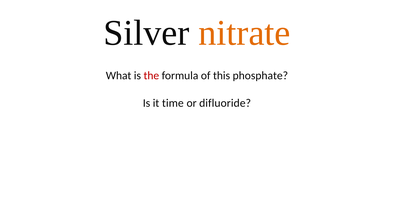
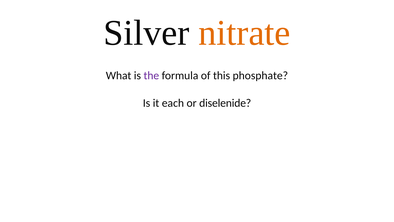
the colour: red -> purple (151, 75)
time: time -> each (173, 103)
difluoride: difluoride -> diselenide (225, 103)
